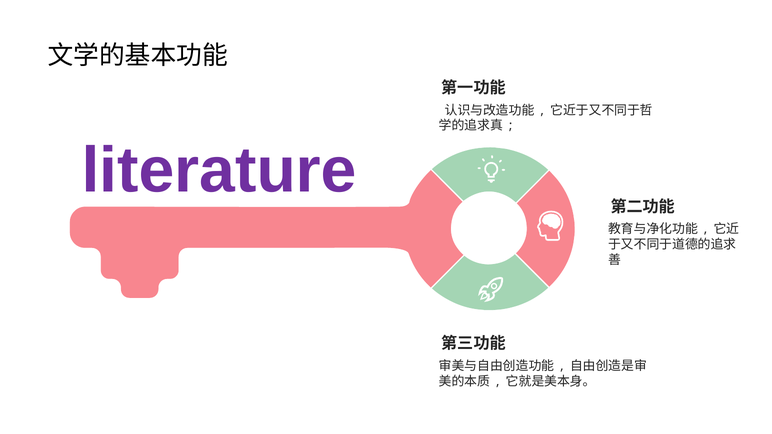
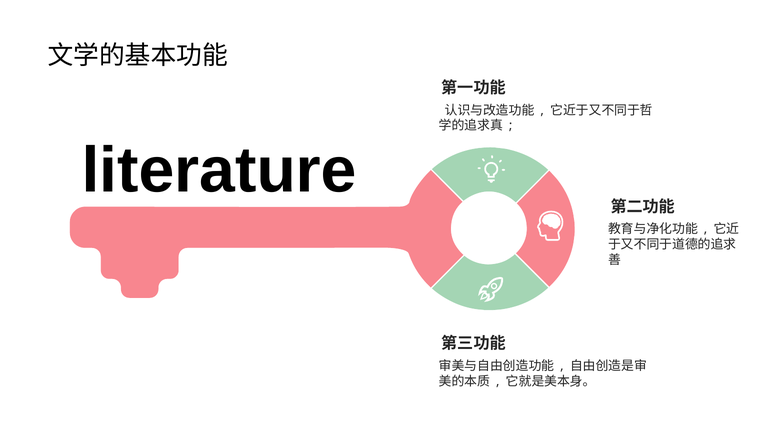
literature colour: purple -> black (219, 171)
